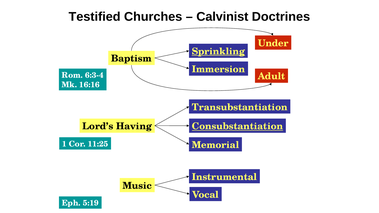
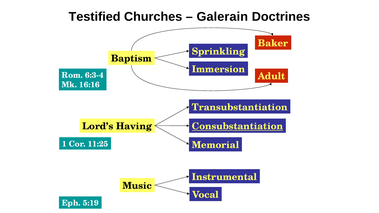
Calvinist: Calvinist -> Galerain (222, 17)
Under: Under -> Baker (273, 43)
Sprinkling underline: present -> none (218, 52)
